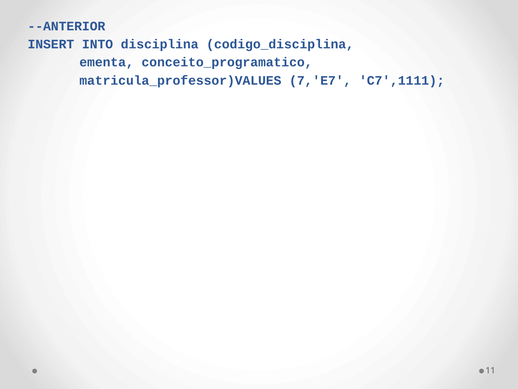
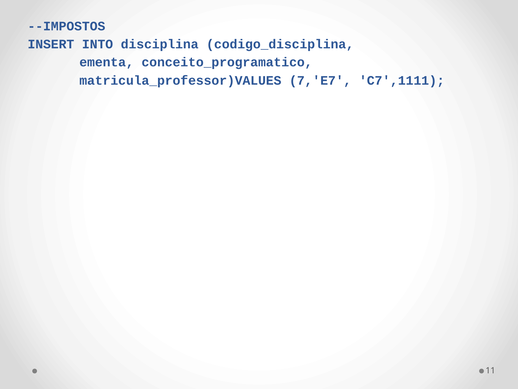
--ANTERIOR: --ANTERIOR -> --IMPOSTOS (66, 26)
